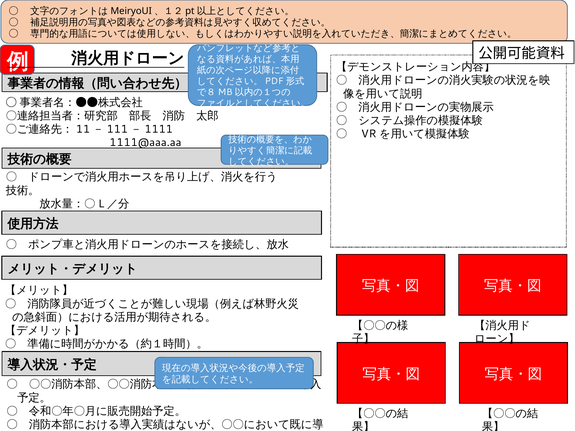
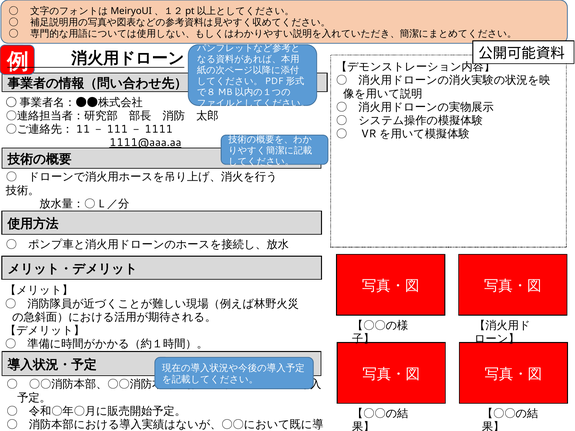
1111@aaa.aa underline: none -> present (145, 143)
